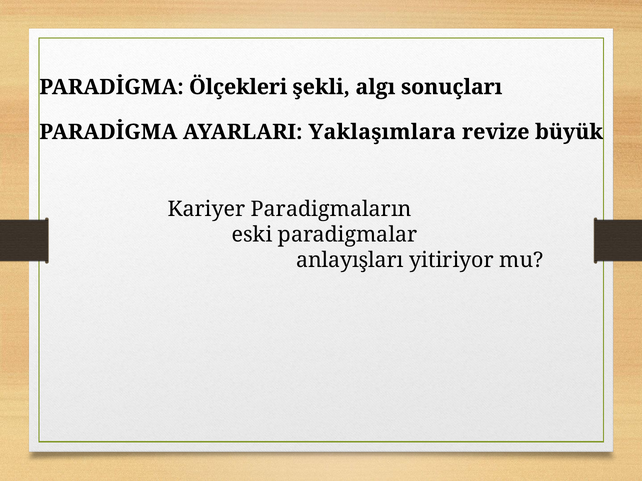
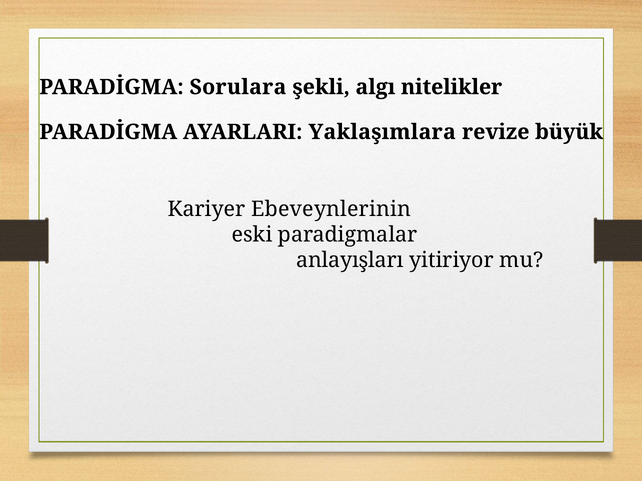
Ölçekleri: Ölçekleri -> Sorulara (238, 87)
sonuçları: sonuçları -> nitelikler (452, 87)
Paradigmaların: Paradigmaların -> Ebeveynlerinin (331, 209)
